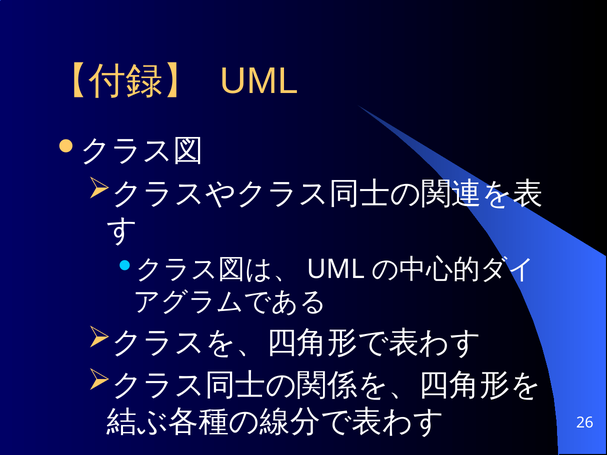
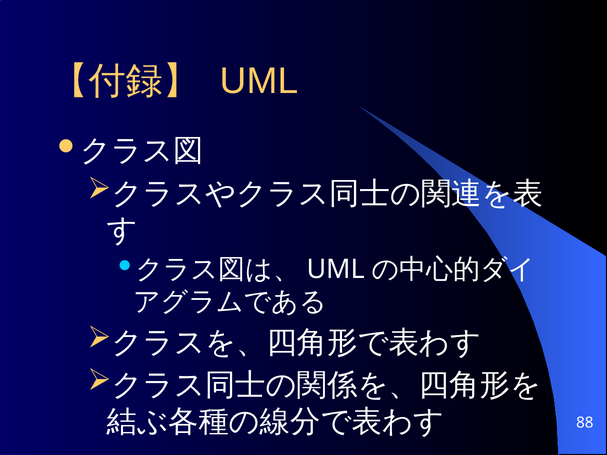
26: 26 -> 88 (585, 423)
